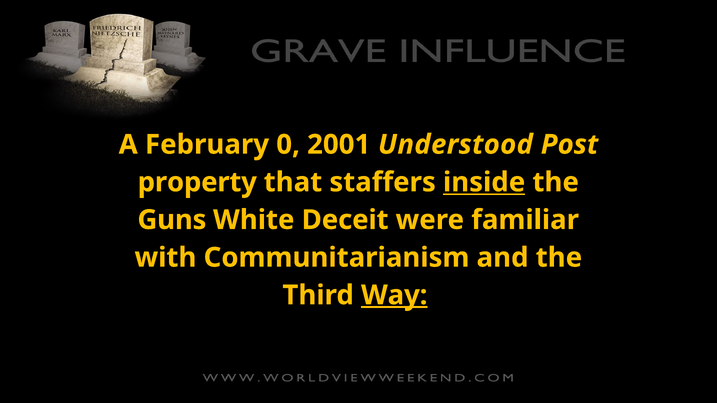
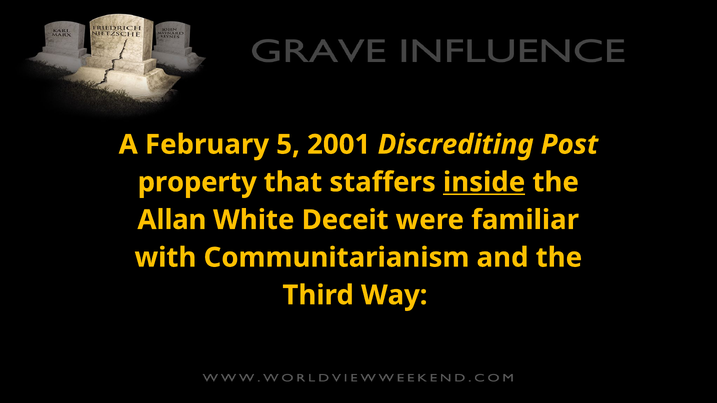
0: 0 -> 5 (288, 145)
Understood: Understood -> Discrediting (456, 145)
Guns: Guns -> Allan (172, 220)
Way underline: present -> none (394, 295)
